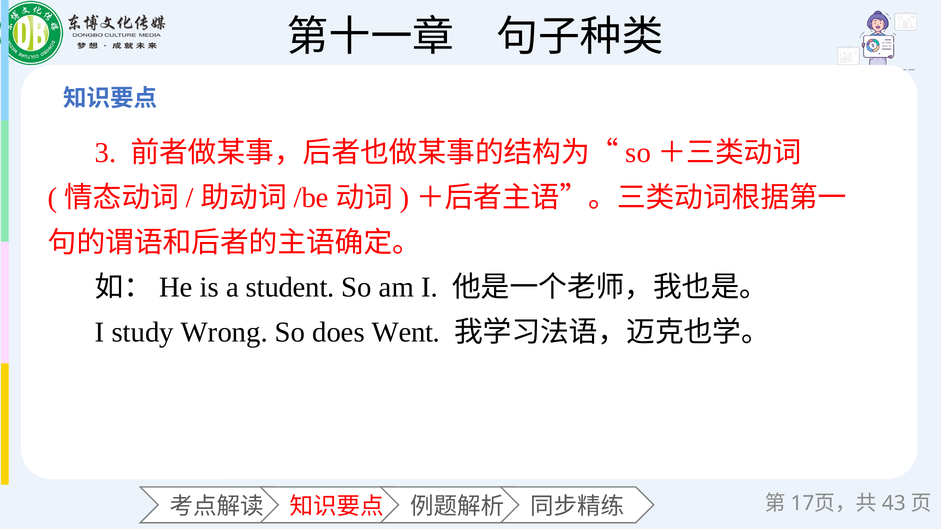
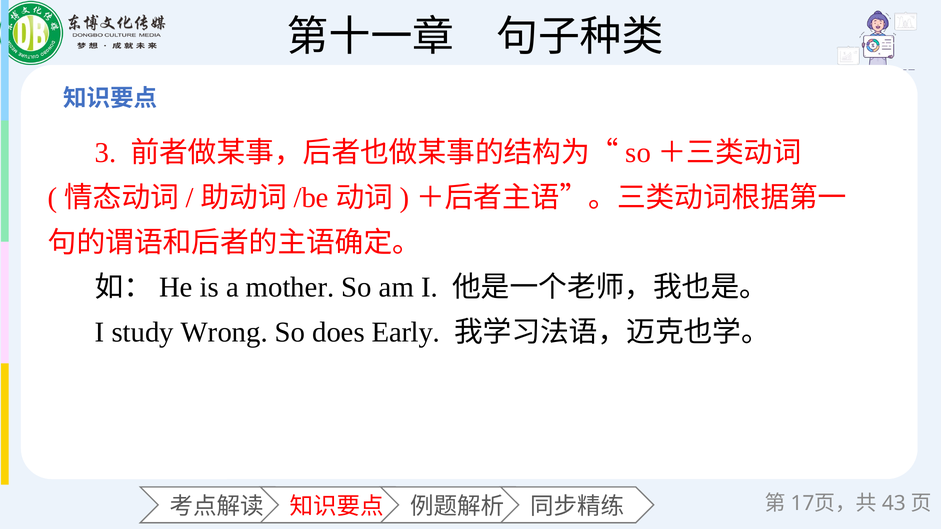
student: student -> mother (290, 288)
Went: Went -> Early (406, 332)
